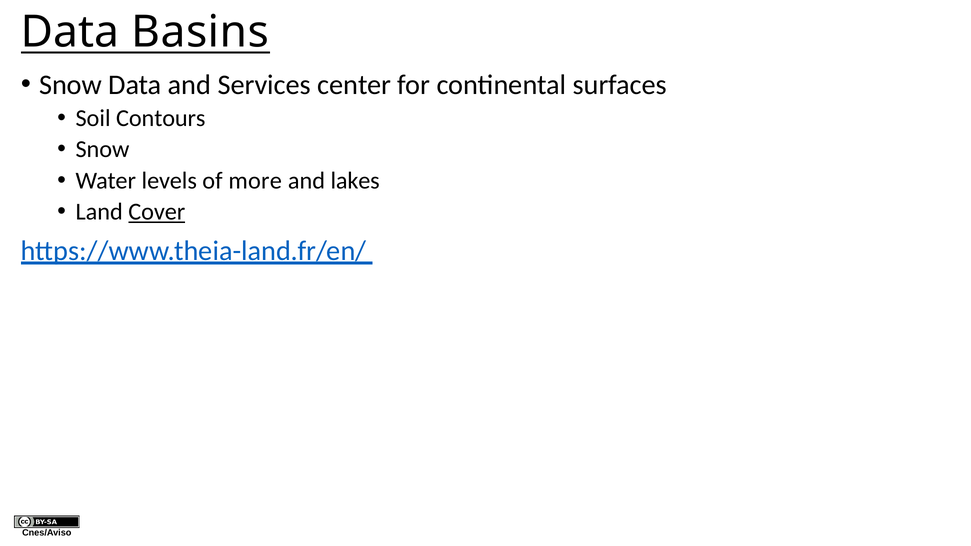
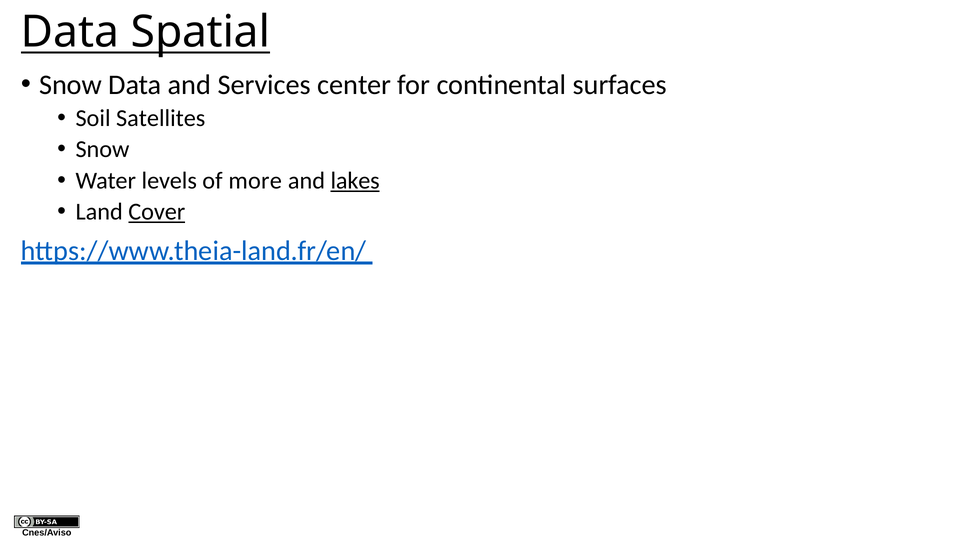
Basins: Basins -> Spatial (201, 32)
Contours: Contours -> Satellites (161, 118)
lakes underline: none -> present (355, 181)
